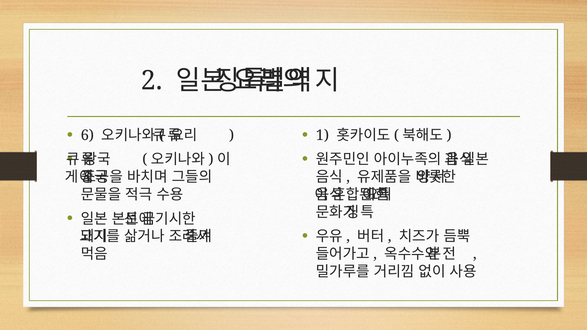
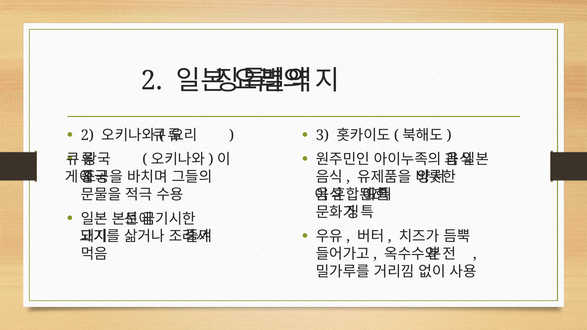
6: 6 -> 2 (87, 135)
1: 1 -> 3 (322, 135)
